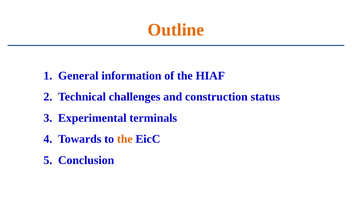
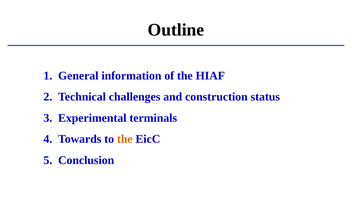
Outline colour: orange -> black (176, 30)
